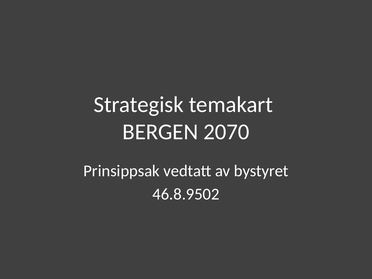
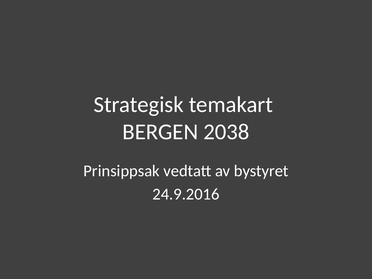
2070: 2070 -> 2038 (226, 132)
46.8.9502: 46.8.9502 -> 24.9.2016 (186, 194)
